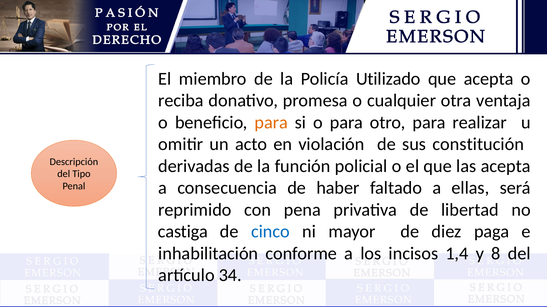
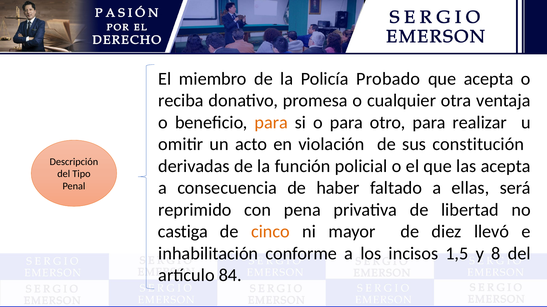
Utilizado: Utilizado -> Probado (388, 79)
cinco colour: blue -> orange (270, 232)
paga: paga -> llevó (492, 232)
1,4: 1,4 -> 1,5 (457, 254)
34: 34 -> 84 (230, 276)
